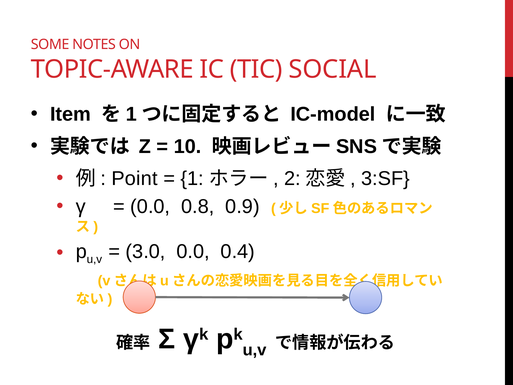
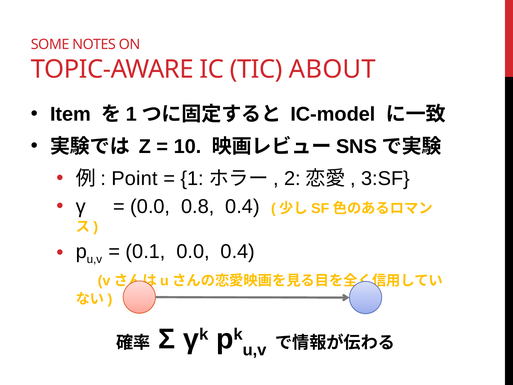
SOCIAL: SOCIAL -> ABOUT (332, 69)
0.8 0.9: 0.9 -> 0.4 (242, 206)
3.0: 3.0 -> 0.1 (146, 251)
